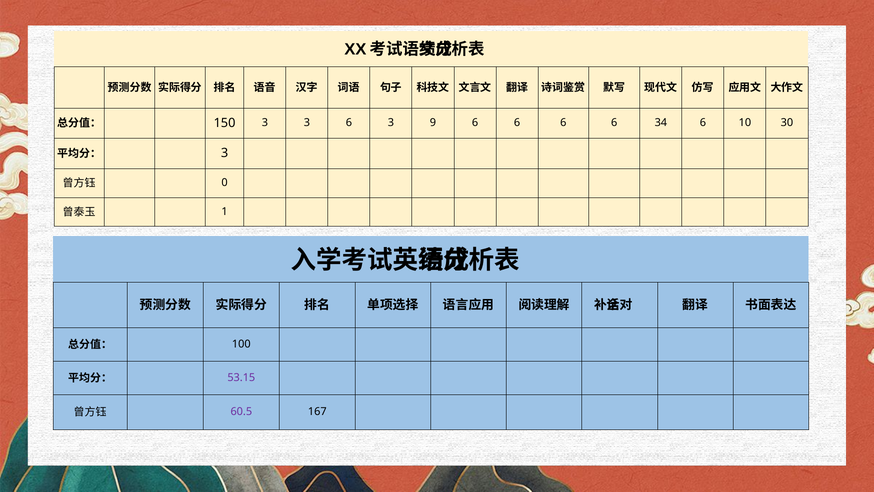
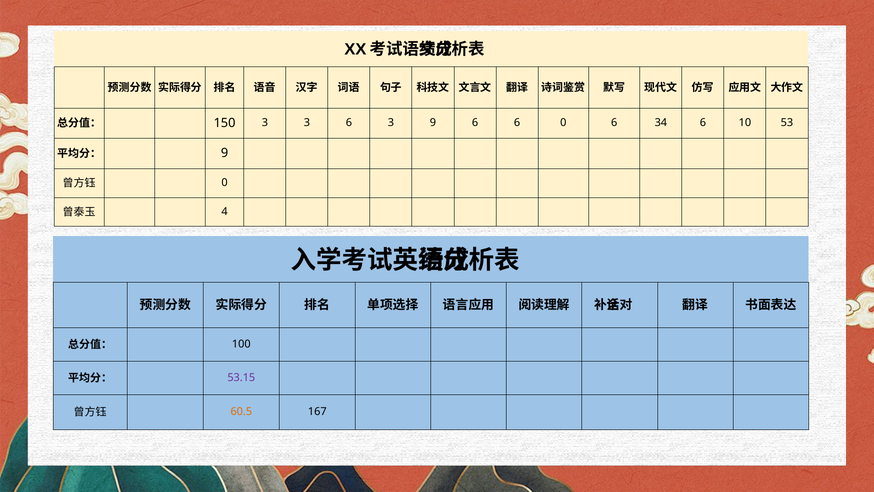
9 6 6 6: 6 -> 0 (563, 123)
30: 30 -> 53 (787, 123)
3: 3 -> 9 (225, 153)
1: 1 -> 4 (225, 211)
60.5 colour: purple -> orange (241, 411)
